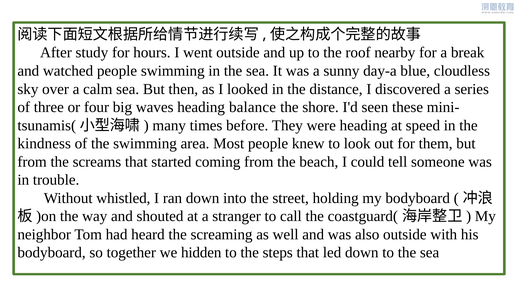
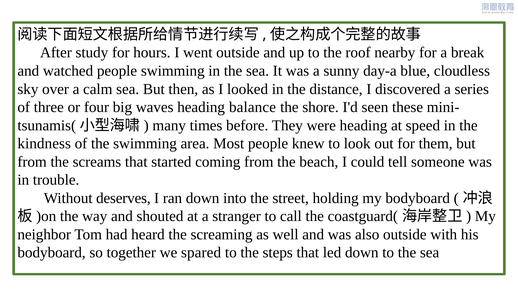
whistled: whistled -> deserves (123, 198)
hidden: hidden -> spared (201, 252)
